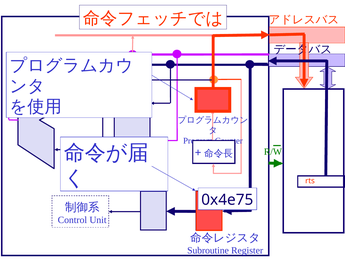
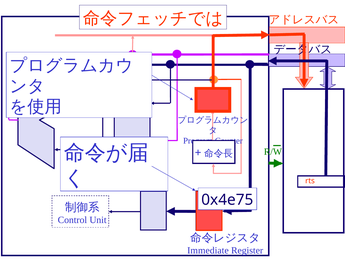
Subroutine: Subroutine -> Immediate (208, 250)
